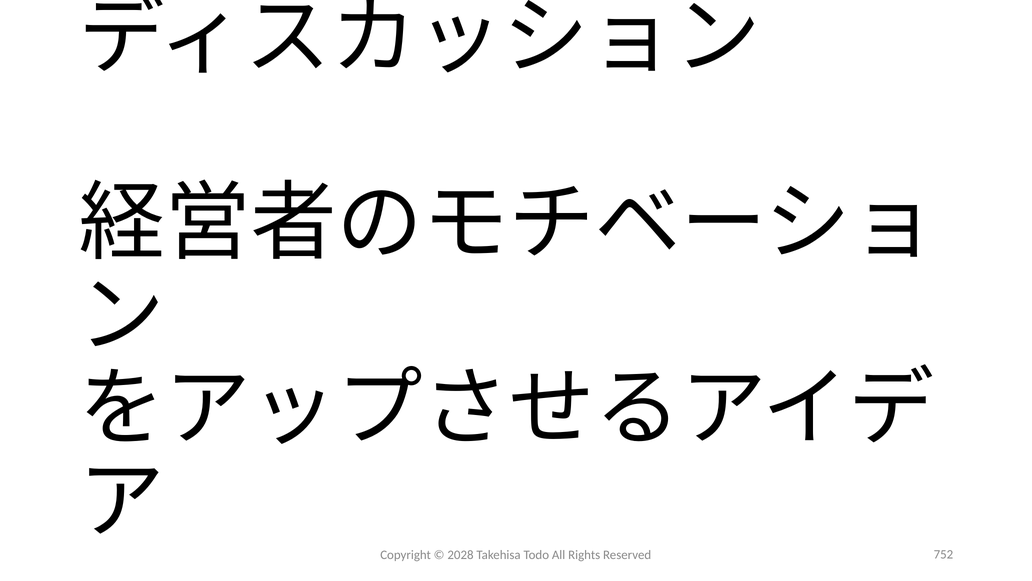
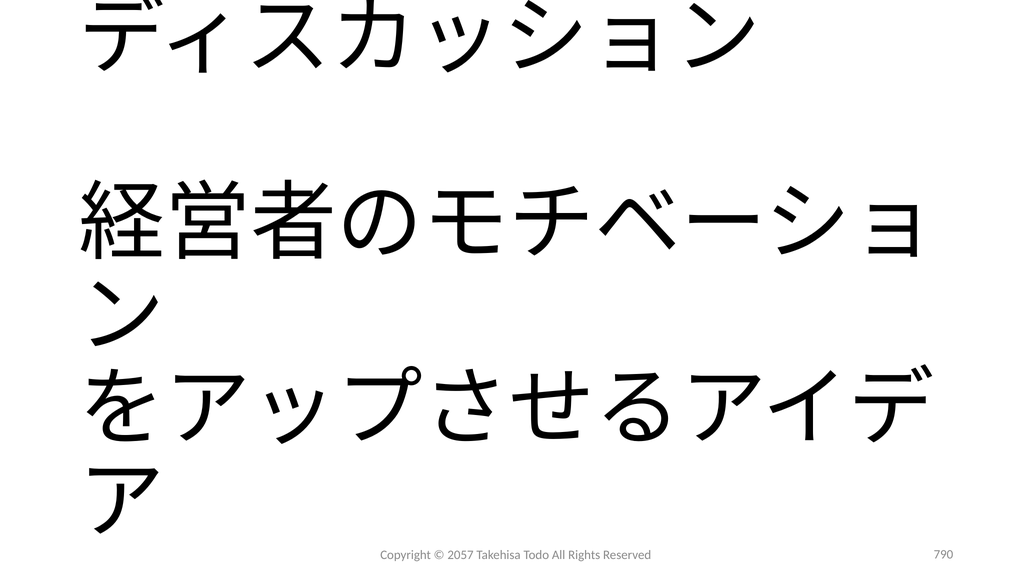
2028: 2028 -> 2057 (461, 554)
752: 752 -> 790 (943, 554)
